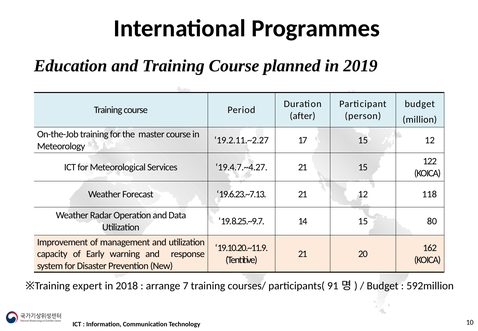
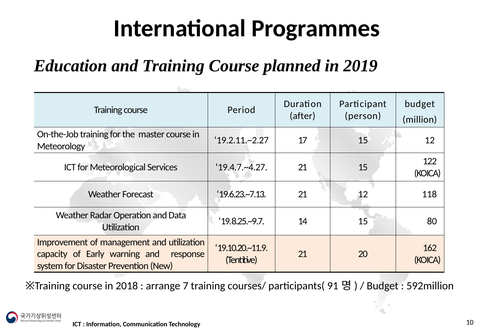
expert: expert -> course (87, 286)
